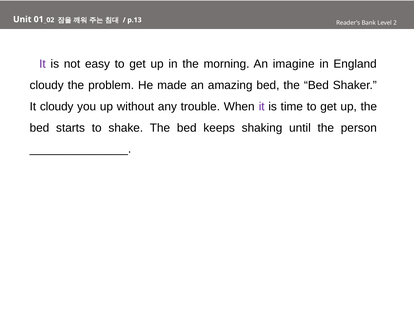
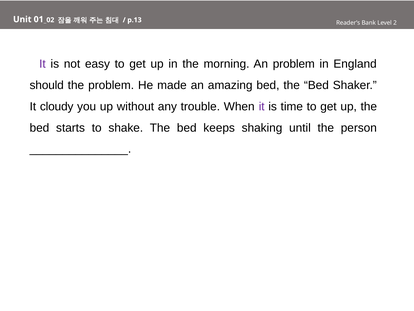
An imagine: imagine -> problem (294, 64)
cloudy: cloudy -> should (47, 85)
